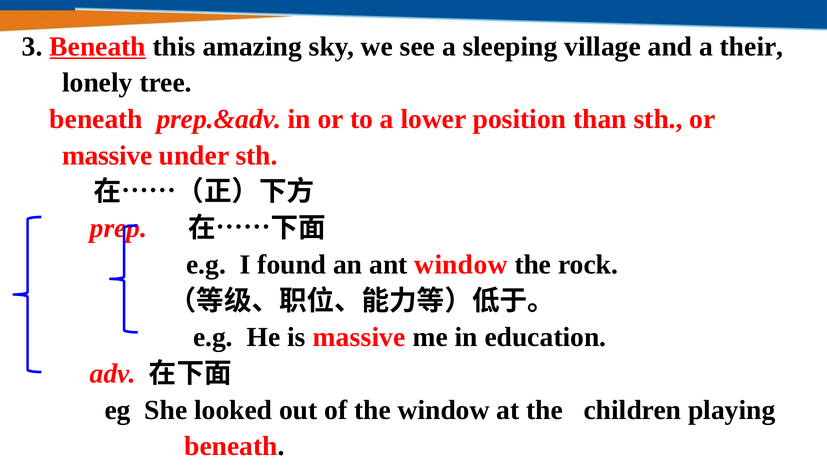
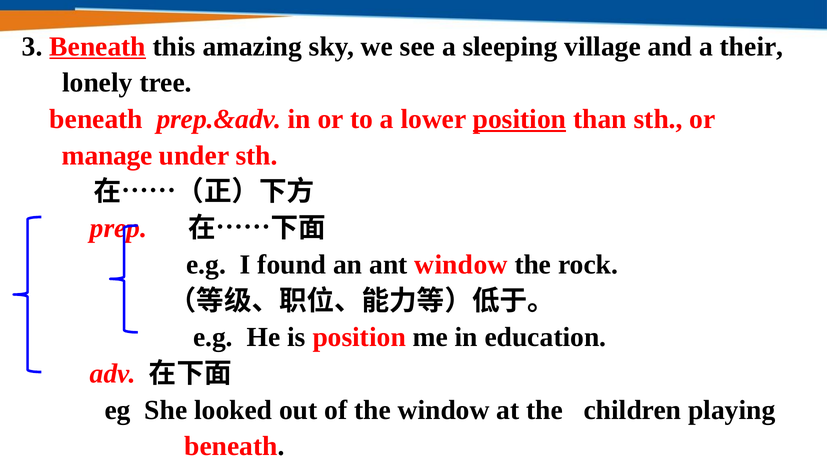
position underline: none -> present (519, 119)
massive: massive -> manage (107, 156)
is massive: massive -> position (359, 337)
